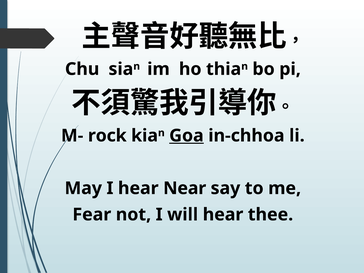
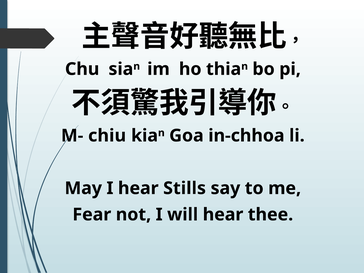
rock: rock -> chiu (107, 136)
Goa underline: present -> none (186, 136)
Near: Near -> Stills (185, 188)
